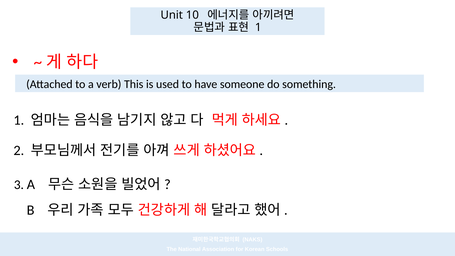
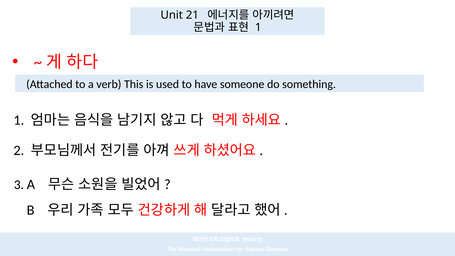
10: 10 -> 21 (192, 15)
